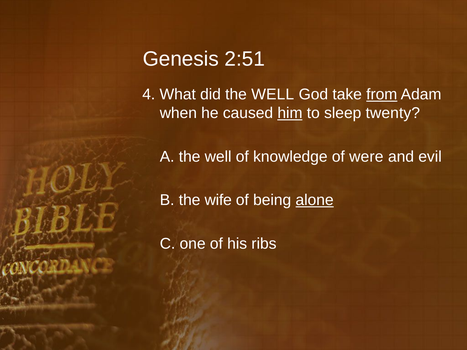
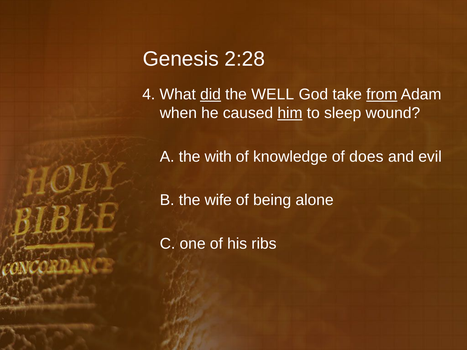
2:51: 2:51 -> 2:28 (245, 59)
did underline: none -> present (211, 94)
twenty: twenty -> wound (393, 113)
A the well: well -> with (218, 157)
were: were -> does (366, 157)
alone underline: present -> none (315, 200)
